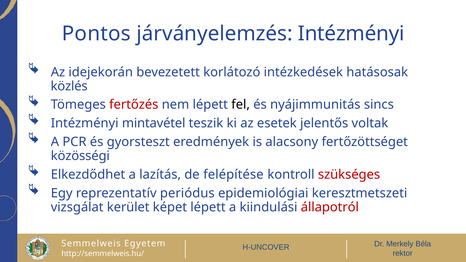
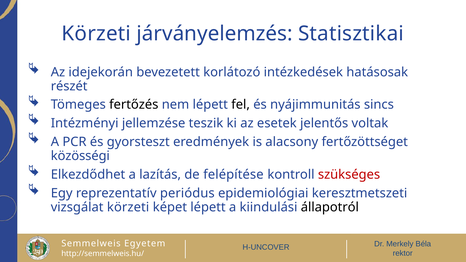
Pontos: Pontos -> Körzeti (96, 34)
járványelemzés Intézményi: Intézményi -> Statisztikai (351, 34)
közlés: közlés -> részét (69, 86)
fertőzés colour: red -> black (134, 105)
mintavétel: mintavétel -> jellemzése (154, 123)
vizsgálat kerület: kerület -> körzeti (128, 207)
állapotról colour: red -> black (330, 207)
